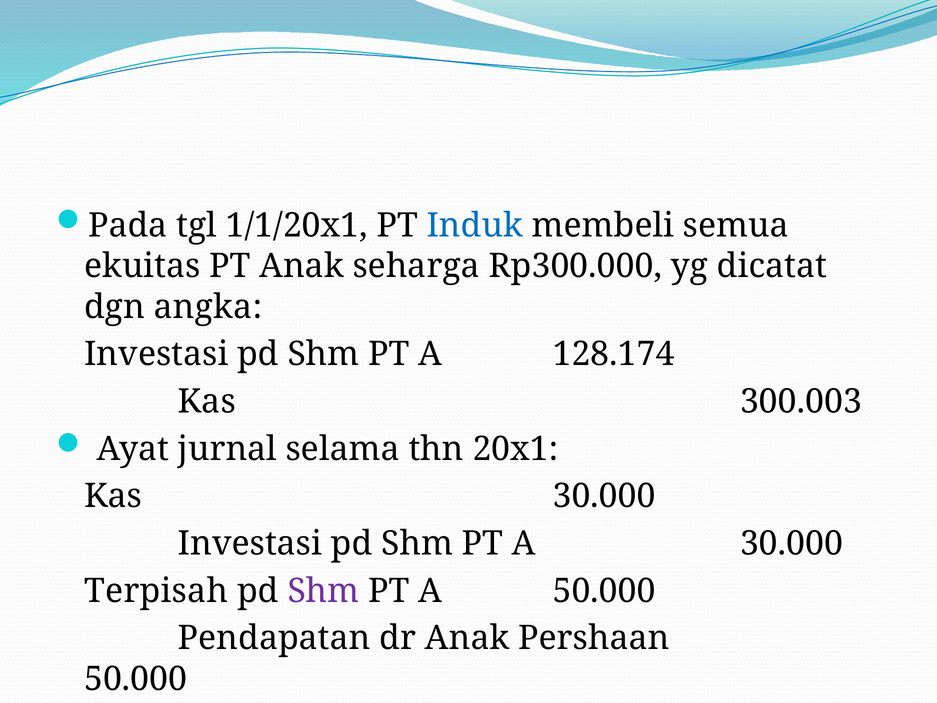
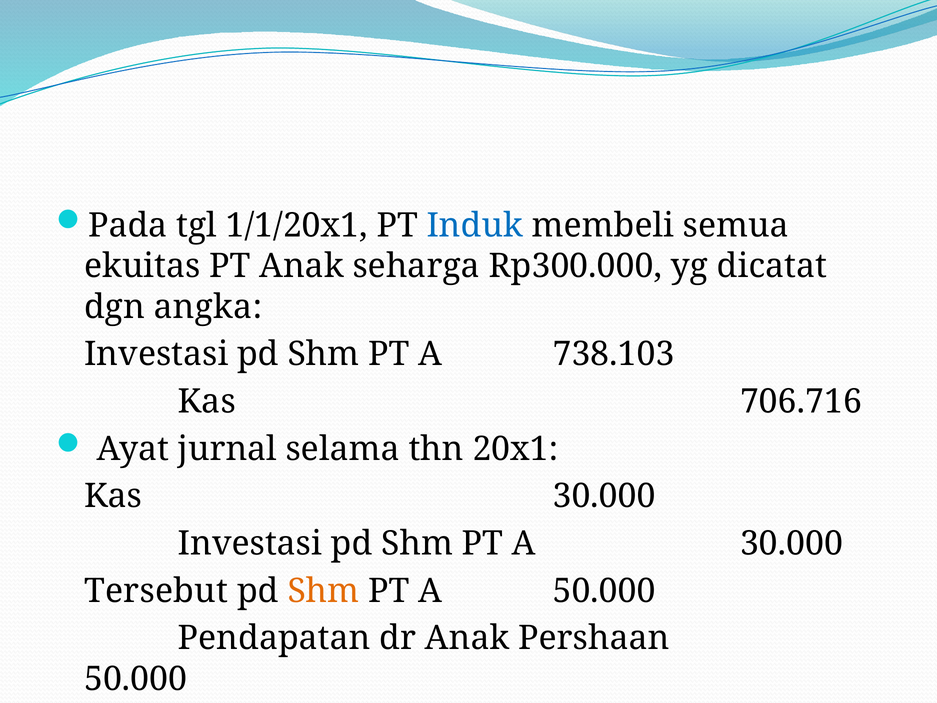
128.174: 128.174 -> 738.103 (614, 354)
300.003: 300.003 -> 706.716 (801, 401)
Terpisah: Terpisah -> Tersebut (156, 591)
Shm colour: purple -> orange (323, 591)
